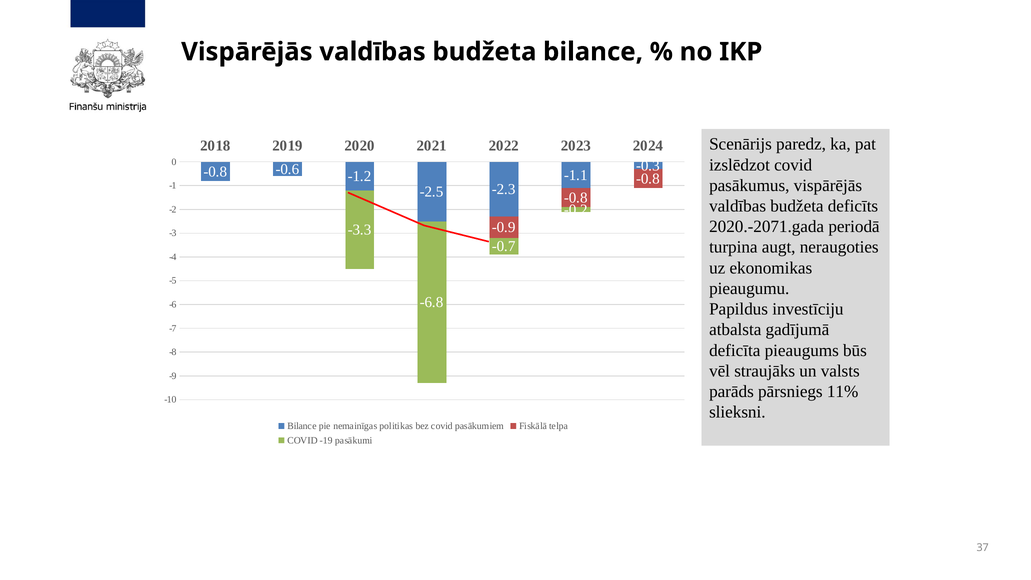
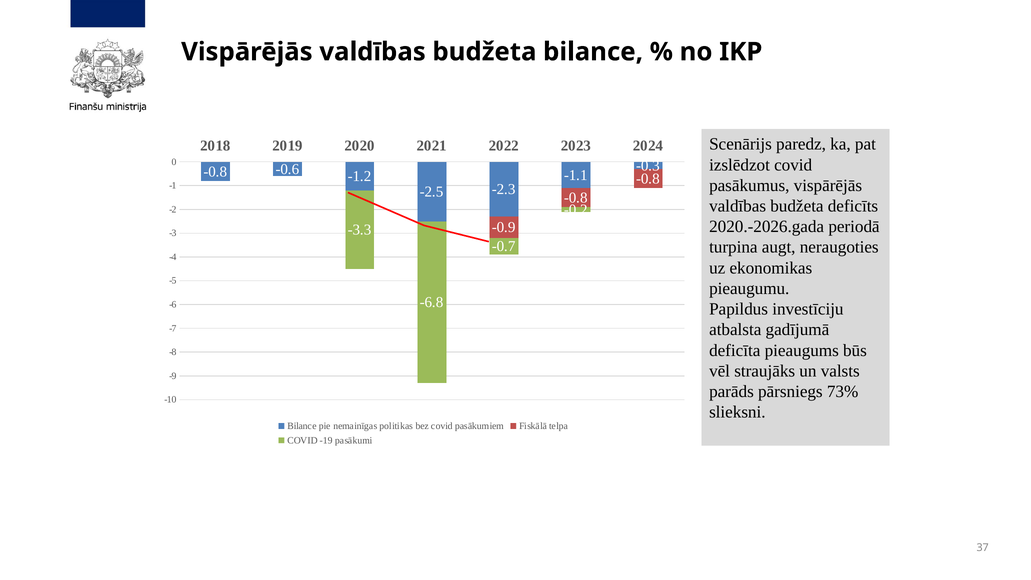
2020.-2071.gada: 2020.-2071.gada -> 2020.-2026.gada (767, 227)
11%: 11% -> 73% (843, 392)
